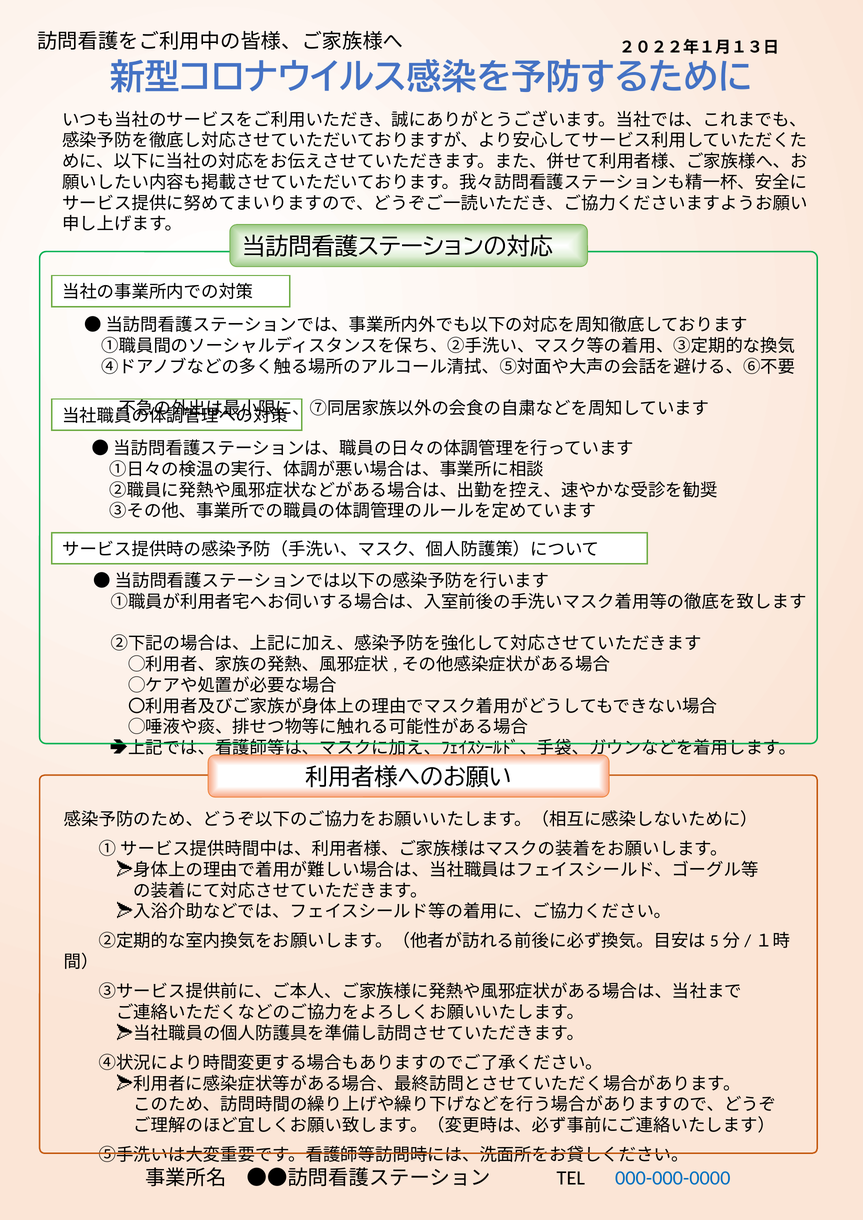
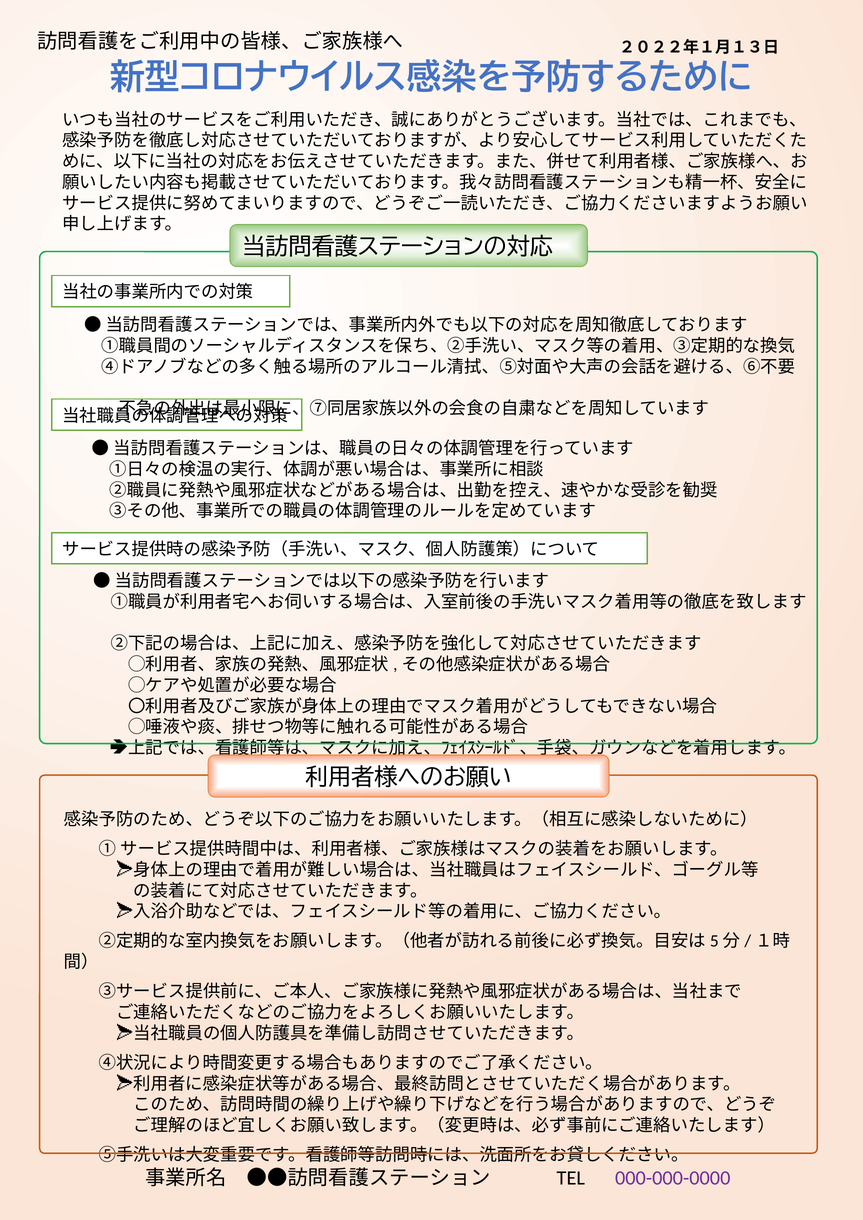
000-000-0000 colour: blue -> purple (673, 1179)
